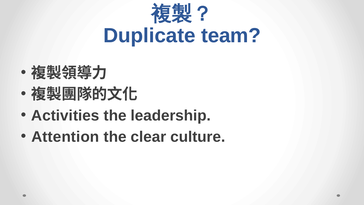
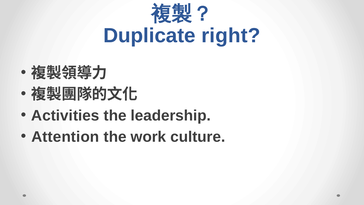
team: team -> right (231, 36)
clear: clear -> work (148, 137)
